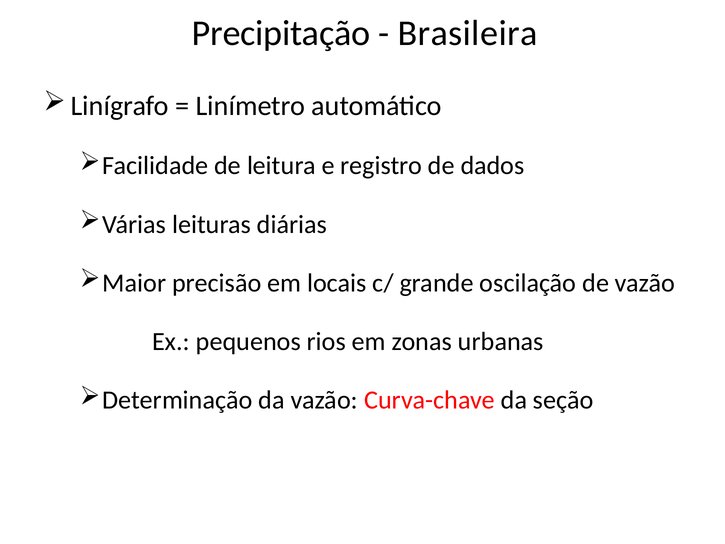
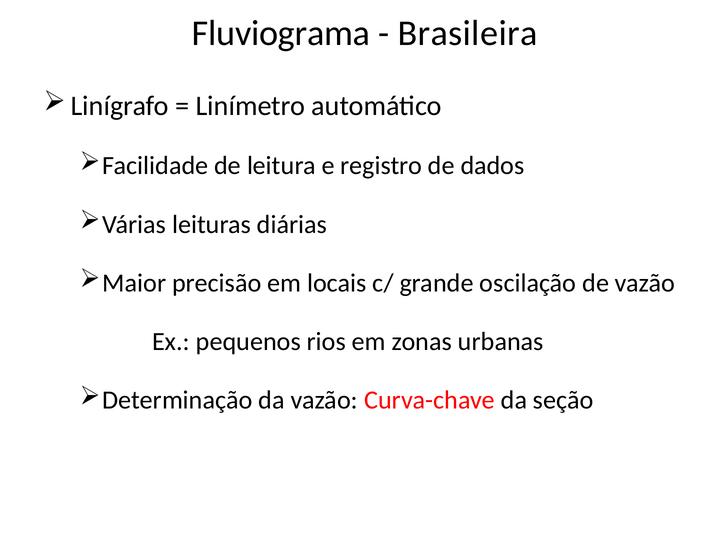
Precipitação: Precipitação -> Fluviograma (281, 33)
